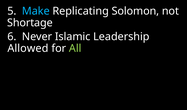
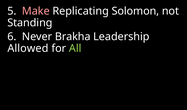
Make colour: light blue -> pink (36, 11)
Shortage: Shortage -> Standing (30, 23)
Islamic: Islamic -> Brakha (73, 36)
